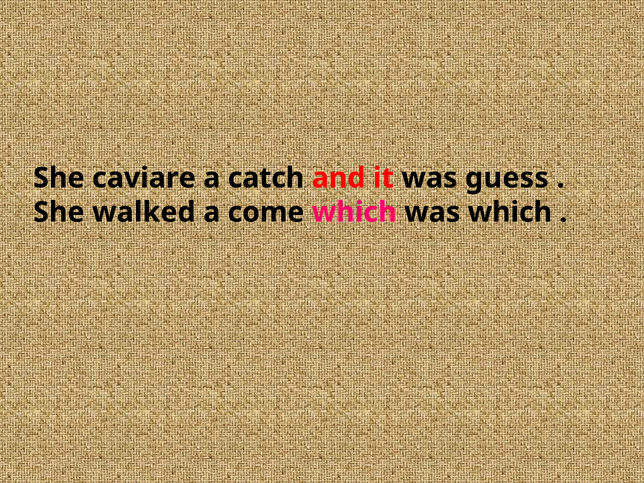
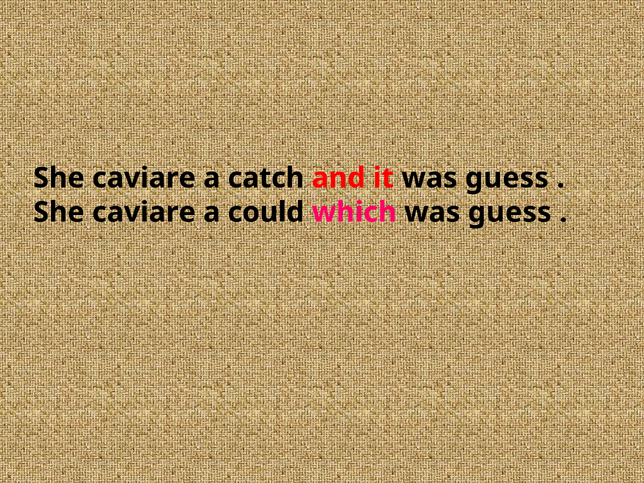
walked: walked -> caviare (144, 212)
come: come -> could (266, 212)
which was which: which -> guess (510, 212)
